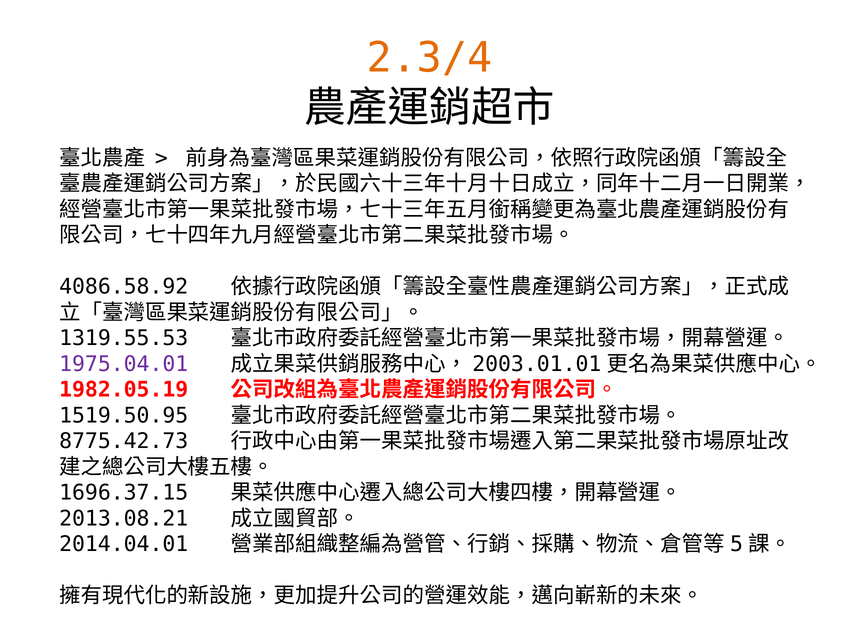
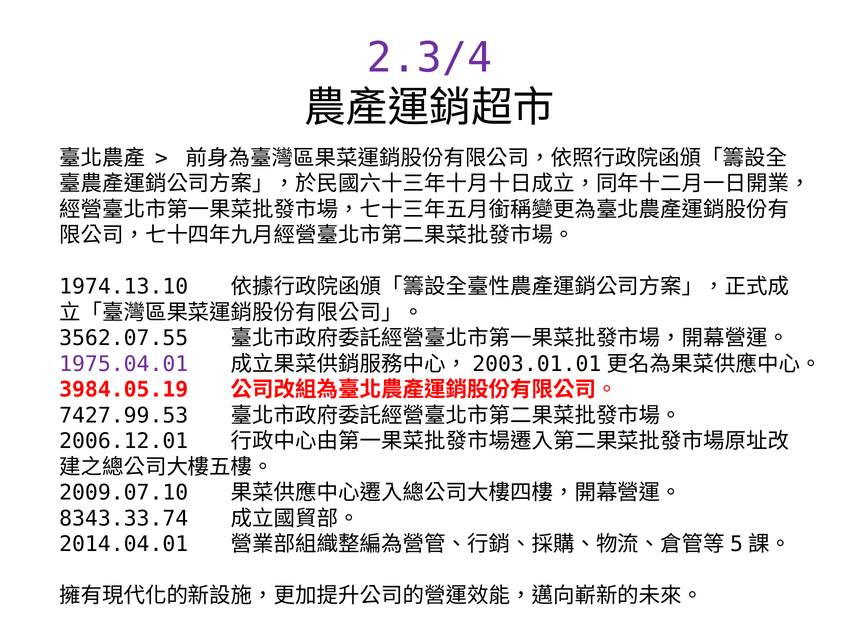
2.3/4 colour: orange -> purple (429, 58)
4086.58.92: 4086.58.92 -> 1974.13.10 (124, 287)
1319.55.53: 1319.55.53 -> 3562.07.55 (124, 338)
1982.05.19: 1982.05.19 -> 3984.05.19 (124, 390)
1519.50.95: 1519.50.95 -> 7427.99.53 (124, 416)
8775.42.73: 8775.42.73 -> 2006.12.01 (124, 442)
1696.37.15: 1696.37.15 -> 2009.07.10 (124, 493)
2013.08.21: 2013.08.21 -> 8343.33.74 (124, 519)
